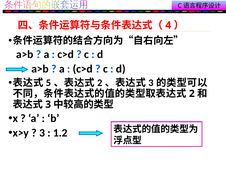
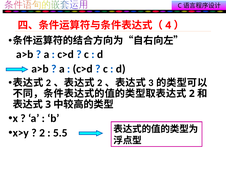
5: 5 -> 2 (48, 83)
3: 3 -> 2 (42, 133)
1.2: 1.2 -> 5.5 (60, 133)
